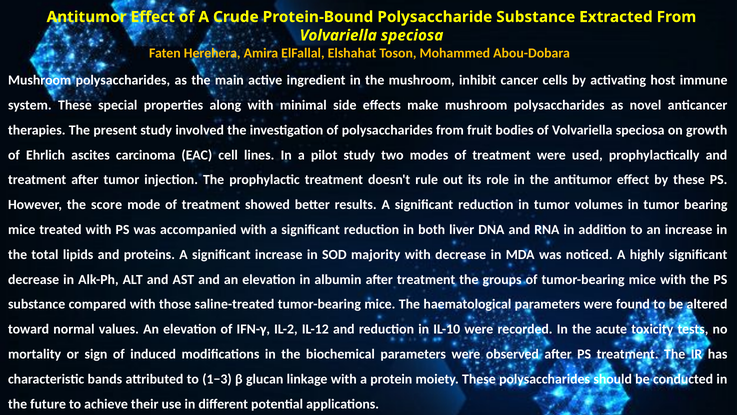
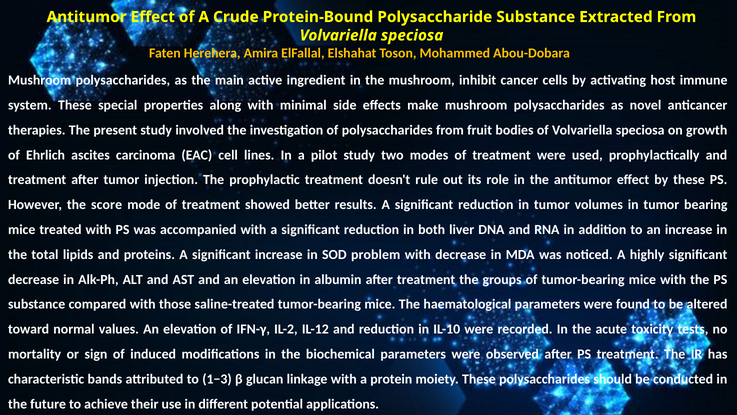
majority: majority -> problem (376, 254)
